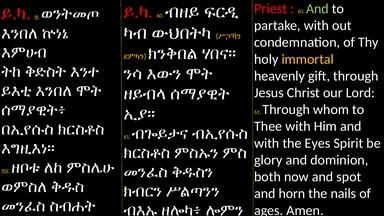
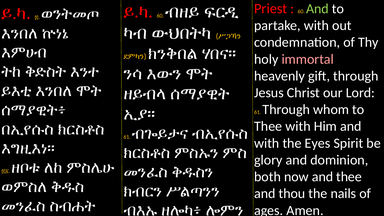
immortal colour: yellow -> pink (308, 59)
and spot: spot -> thee (349, 177)
horn: horn -> thou (292, 194)
